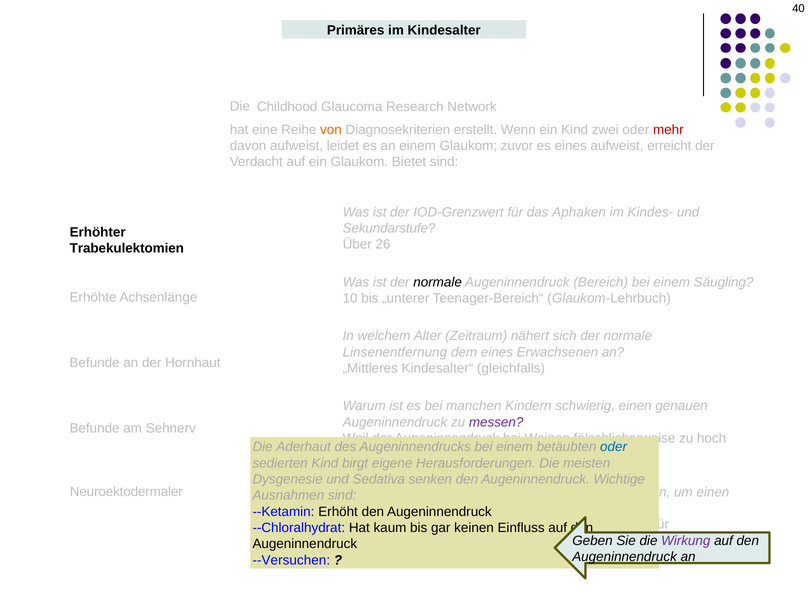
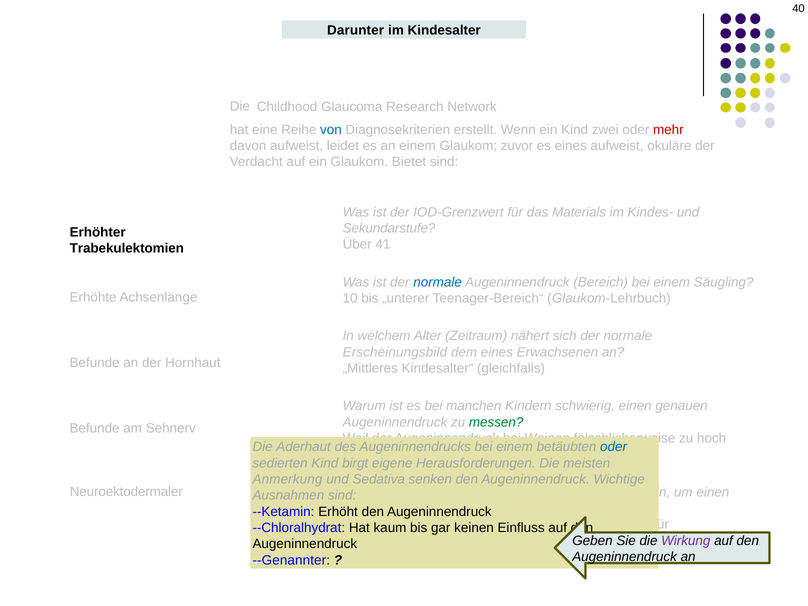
Primäres: Primäres -> Darunter (356, 30)
von colour: orange -> blue (331, 130)
erreicht: erreicht -> okuläre (669, 146)
Aphaken: Aphaken -> Materials (579, 212)
26: 26 -> 41 (383, 244)
normale colour: black -> blue (438, 282)
Linsenentfernung: Linsenentfernung -> Erscheinungsbild (395, 352)
messen colour: purple -> green (496, 422)
Dysgenesie: Dysgenesie -> Anmerkung (288, 479)
--Versuchen: --Versuchen -> --Genannter (291, 560)
